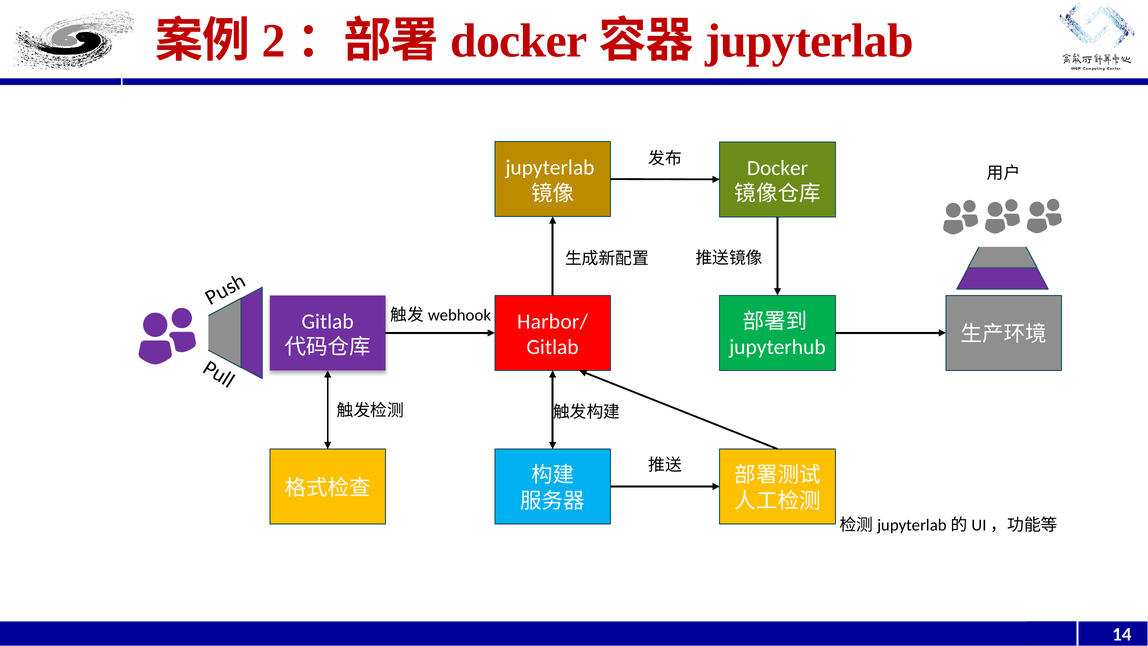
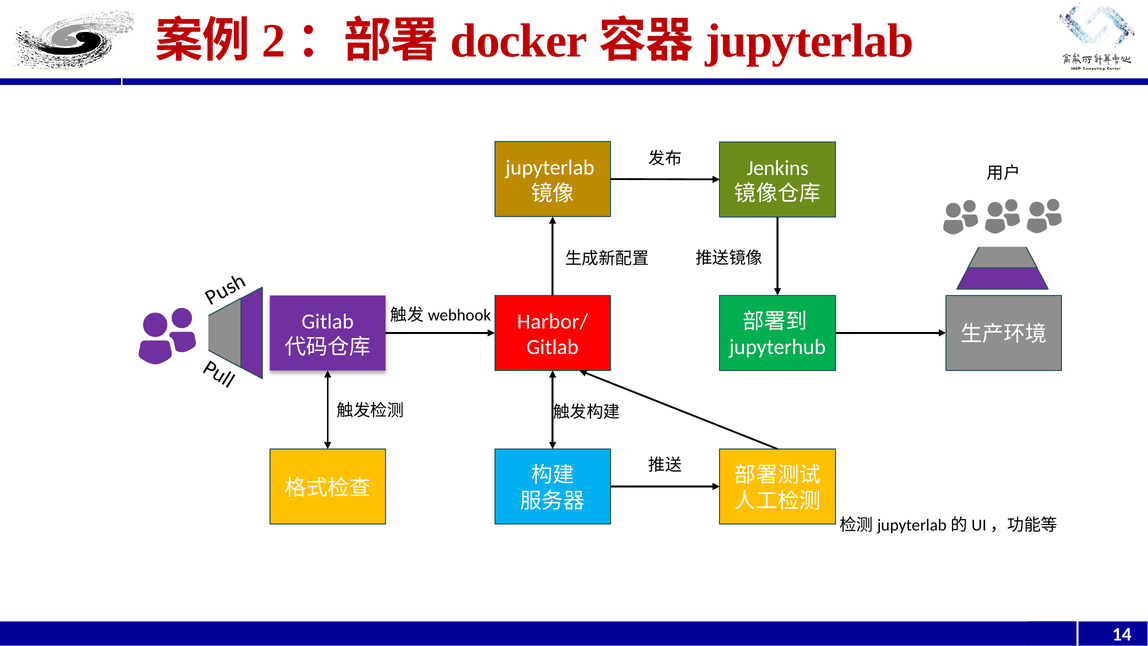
Docker: Docker -> Jenkins (778, 168)
